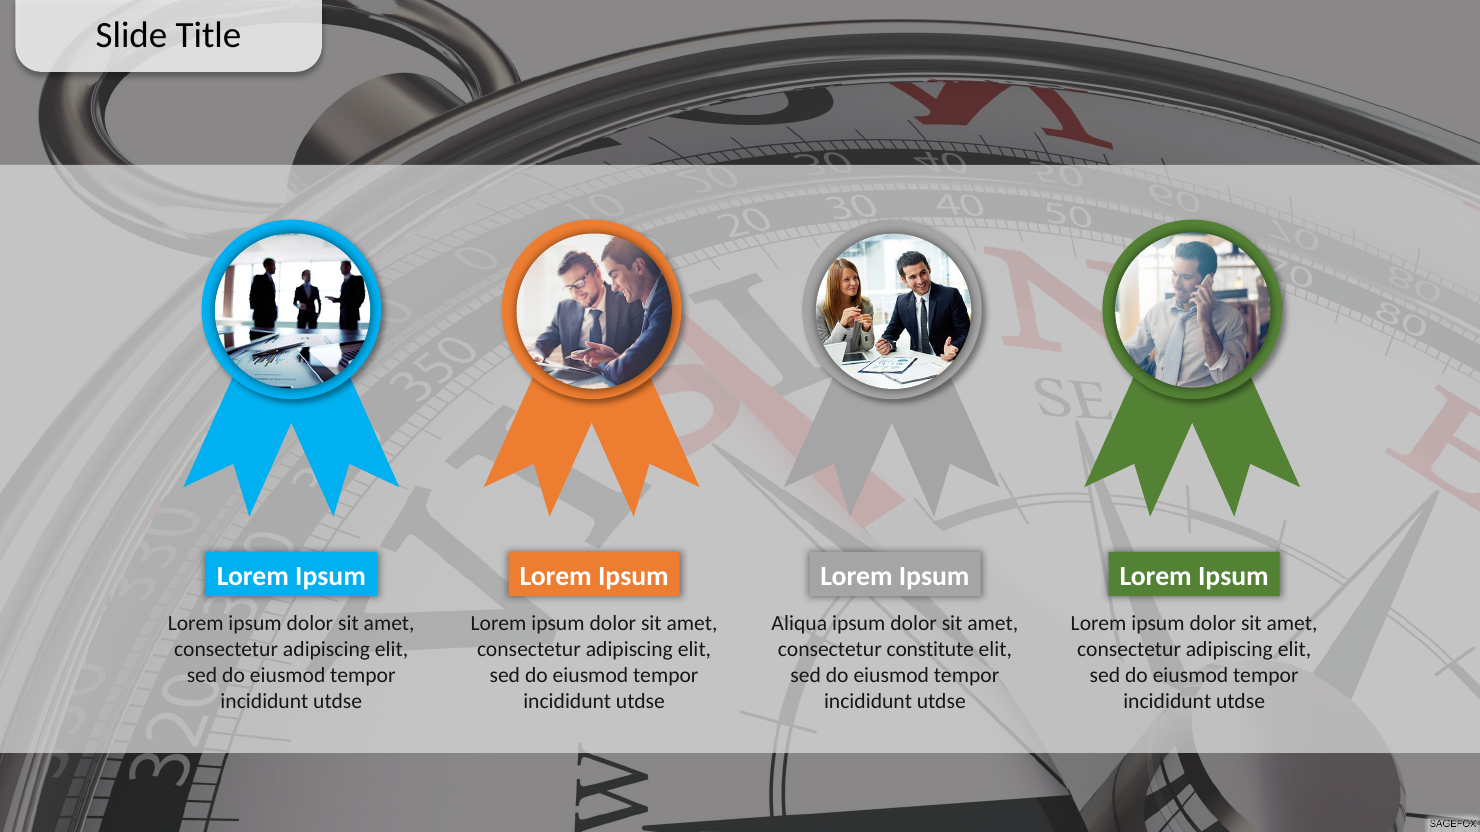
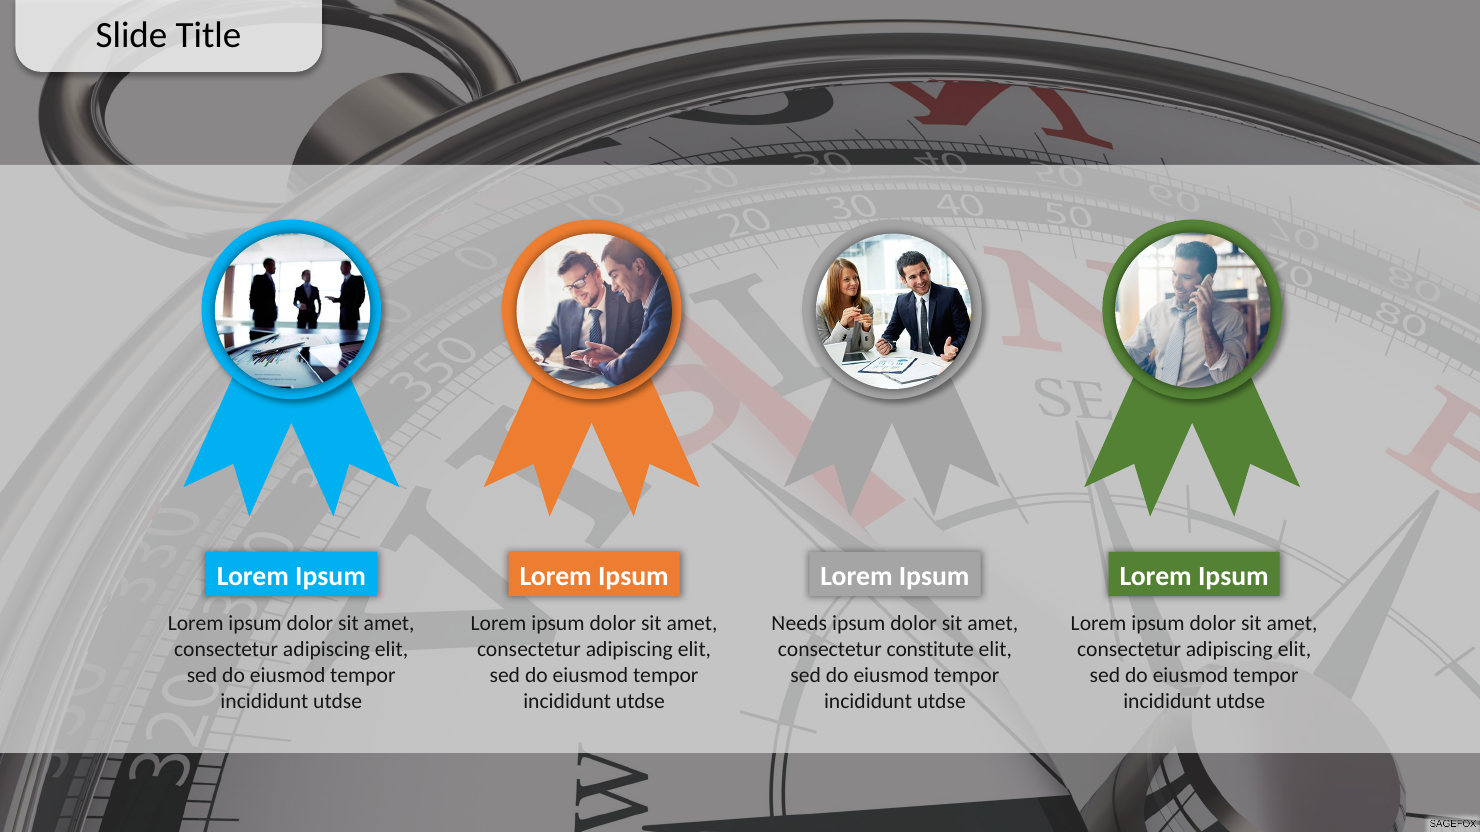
Aliqua: Aliqua -> Needs (799, 624)
